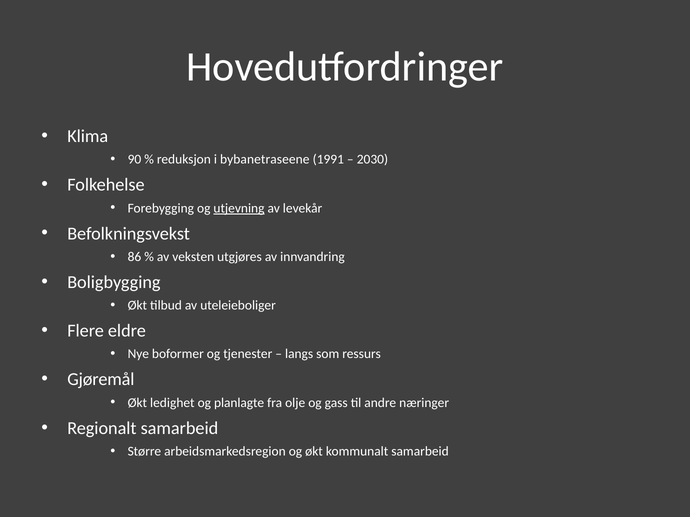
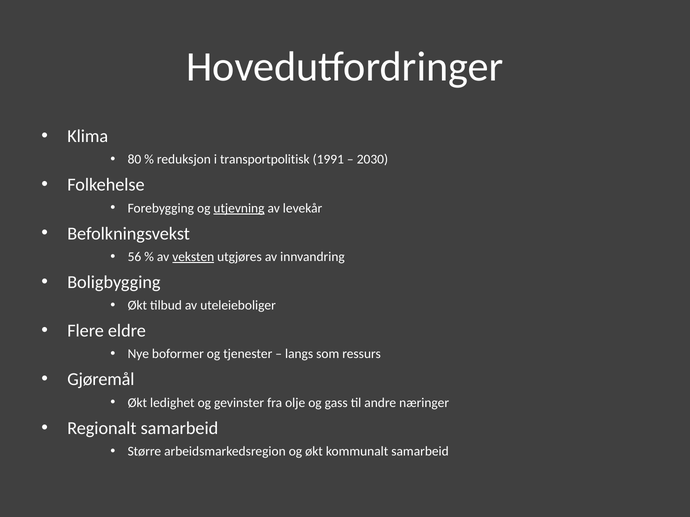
90: 90 -> 80 (134, 160)
bybanetraseene: bybanetraseene -> transportpolitisk (265, 160)
86: 86 -> 56 (134, 257)
veksten underline: none -> present (193, 257)
planlagte: planlagte -> gevinster (239, 403)
